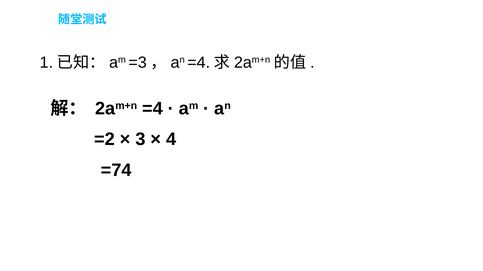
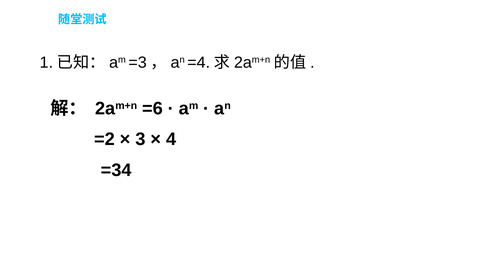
2am+n =4: =4 -> =6 (152, 109)
=74: =74 -> =34 (116, 171)
